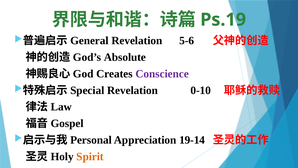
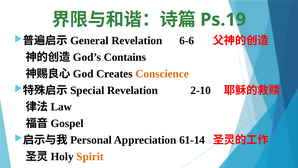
5-6: 5-6 -> 6-6 (187, 41)
Absolute: Absolute -> Contains (125, 57)
Conscience colour: purple -> orange (162, 74)
0-10: 0-10 -> 2-10 (201, 90)
19-14: 19-14 -> 61-14 (192, 140)
